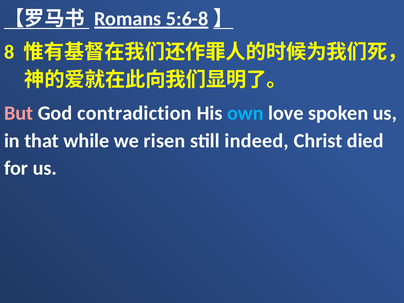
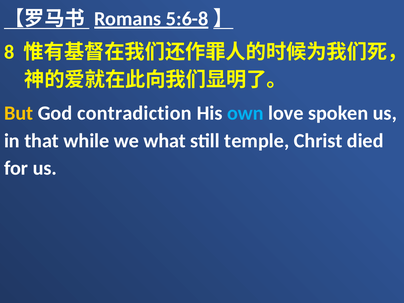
But colour: pink -> yellow (19, 113)
risen: risen -> what (165, 141)
indeed: indeed -> temple (257, 141)
